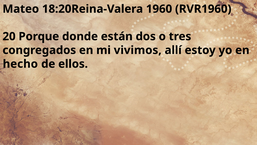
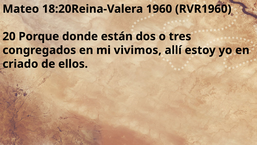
hecho: hecho -> criado (20, 64)
